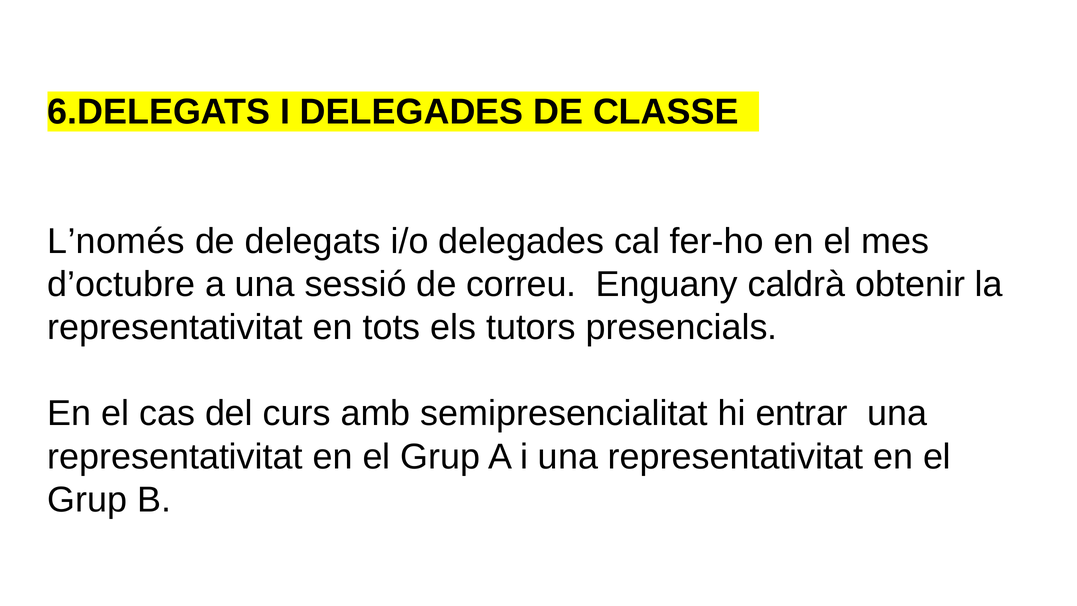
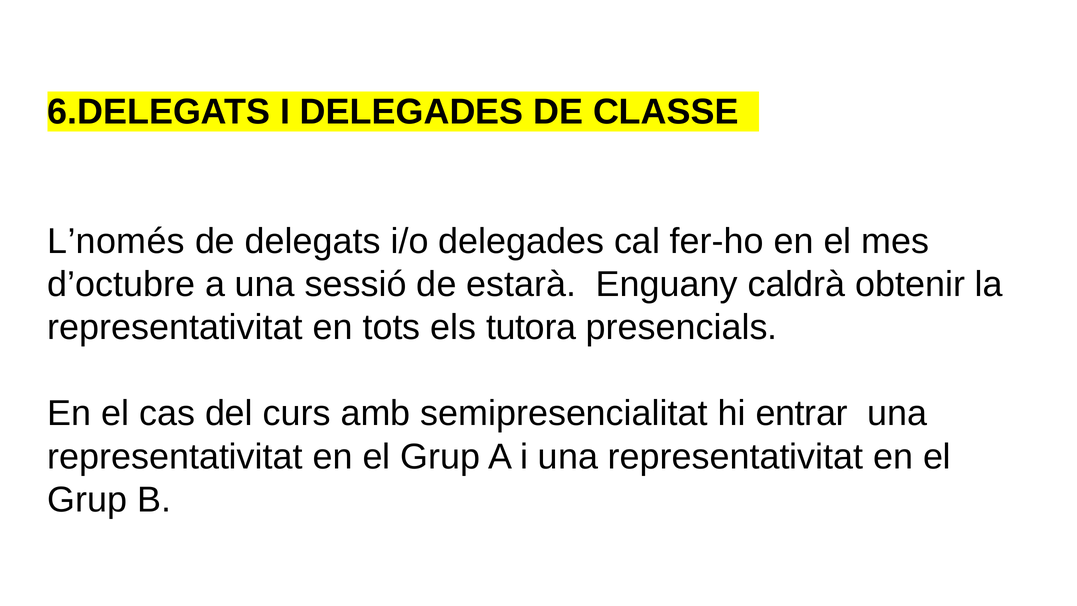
correu: correu -> estarà (521, 284)
tutors: tutors -> tutora (531, 327)
